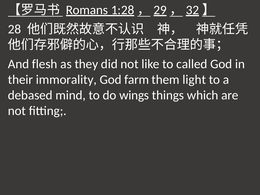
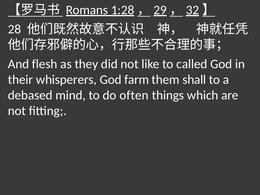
immorality: immorality -> whisperers (66, 80)
light: light -> shall (194, 80)
wings: wings -> often (134, 95)
